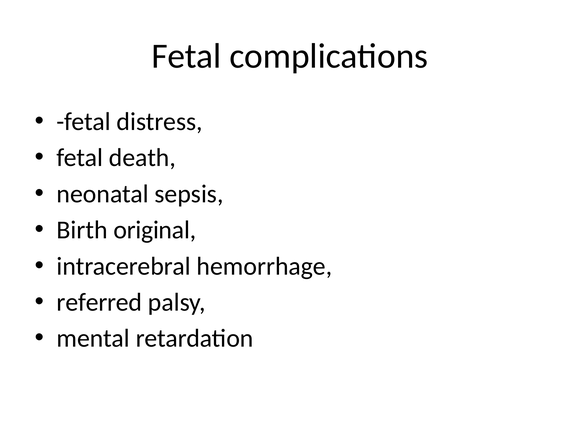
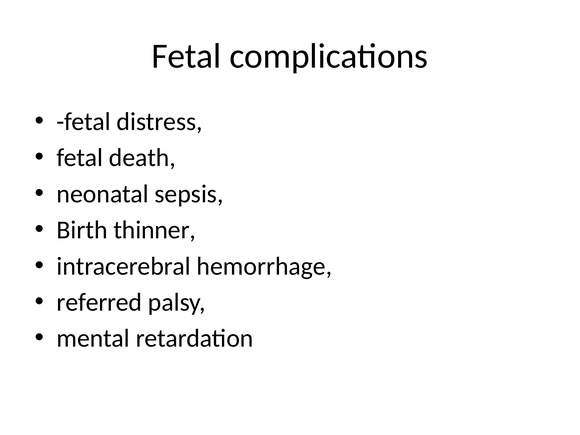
original: original -> thinner (155, 230)
